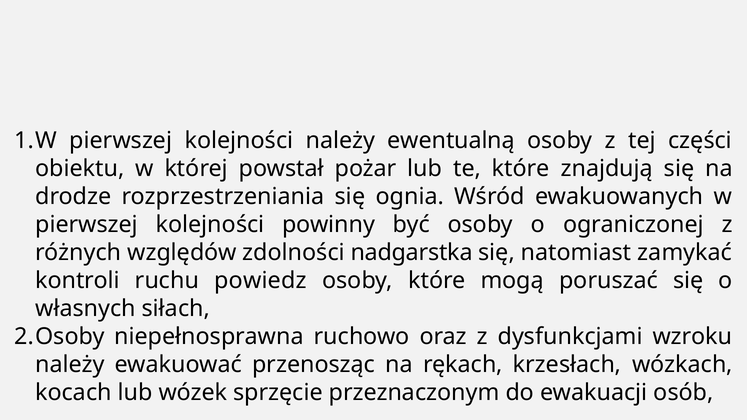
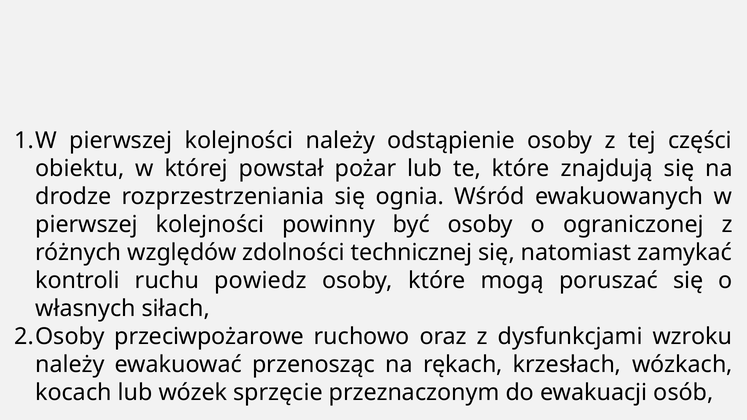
ewentualną: ewentualną -> odstąpienie (451, 141)
nadgarstka: nadgarstka -> technicznej (412, 253)
niepełnosprawna: niepełnosprawna -> przeciwpożarowe (209, 337)
